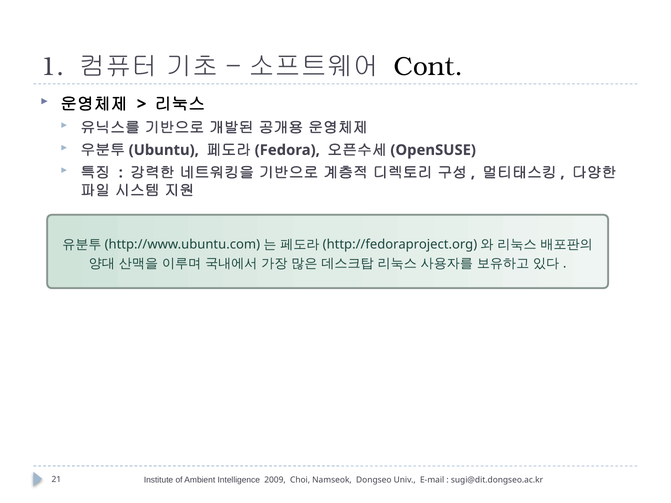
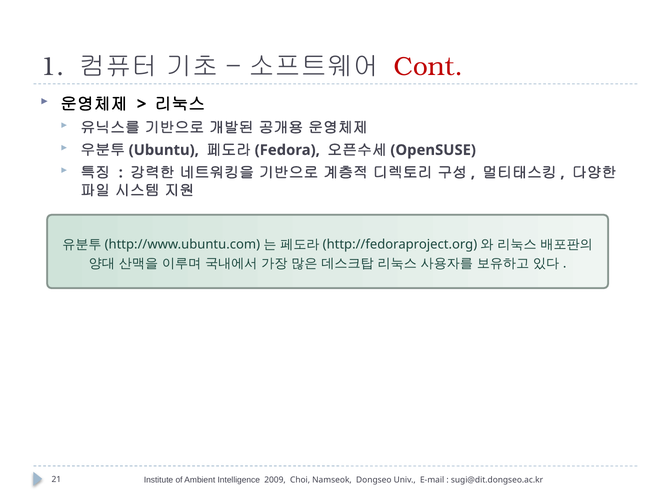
Cont colour: black -> red (428, 67)
